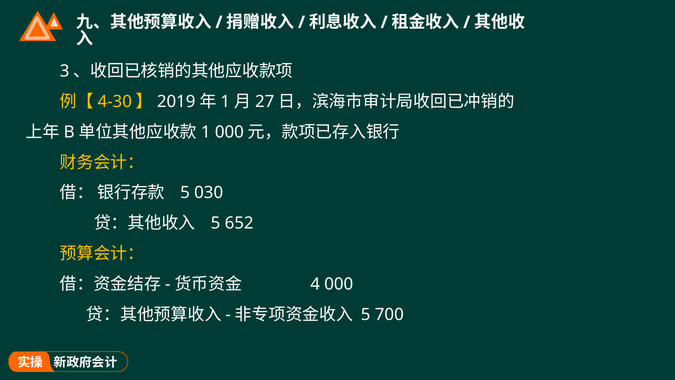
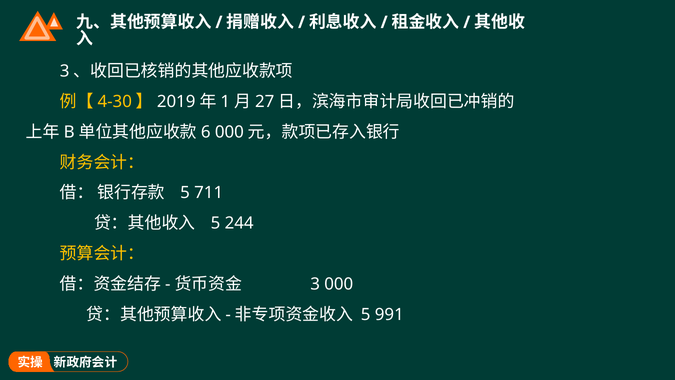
1: 1 -> 6 (206, 132)
030: 030 -> 711 (209, 193)
652: 652 -> 244 (239, 223)
4: 4 -> 3 (315, 284)
700: 700 -> 991 (389, 314)
